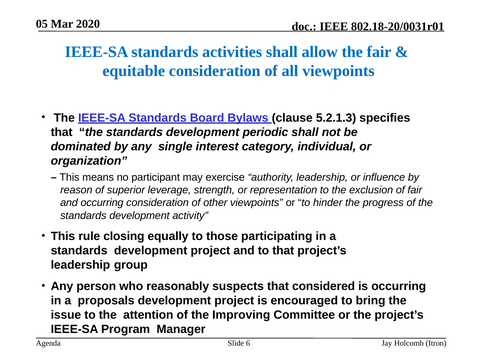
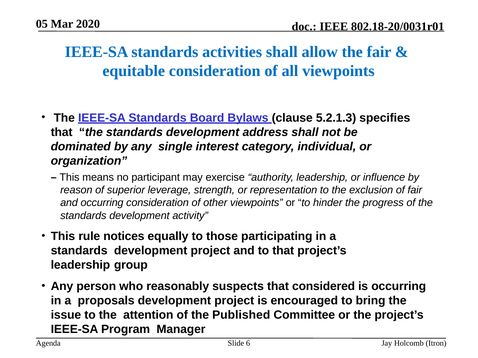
periodic: periodic -> address (265, 132)
closing: closing -> notices (124, 237)
Improving: Improving -> Published (241, 315)
